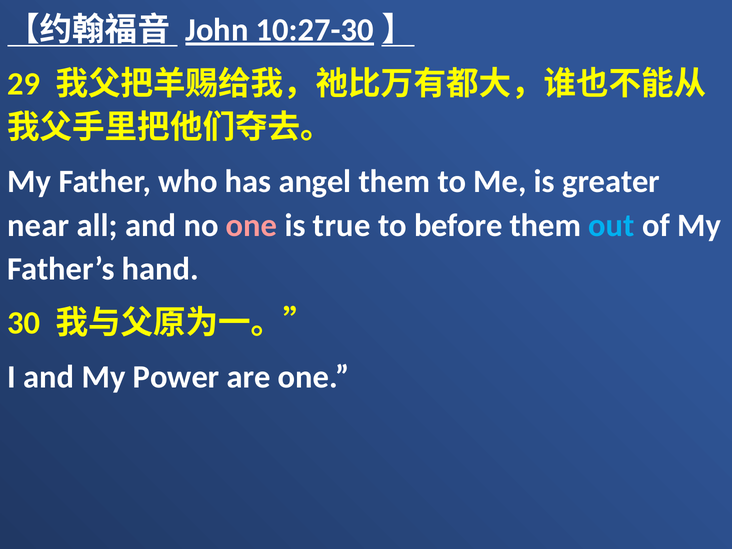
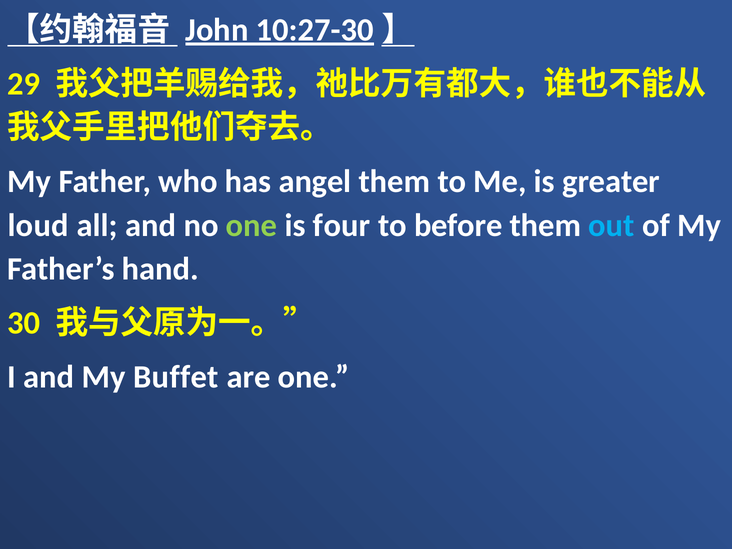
near: near -> loud (38, 225)
one colour: pink -> light green (252, 225)
true: true -> four (342, 225)
Power: Power -> Buffet (176, 377)
